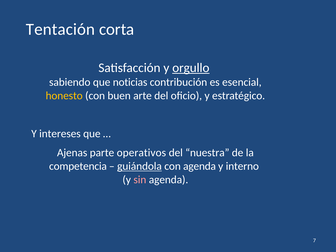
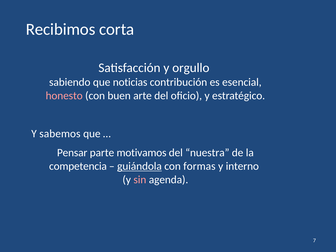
Tentación: Tentación -> Recibimos (61, 29)
orgullo underline: present -> none (191, 68)
honesto colour: yellow -> pink (64, 96)
intereses: intereses -> sabemos (60, 134)
Ajenas: Ajenas -> Pensar (72, 153)
operativos: operativos -> motivamos (142, 153)
con agenda: agenda -> formas (199, 166)
